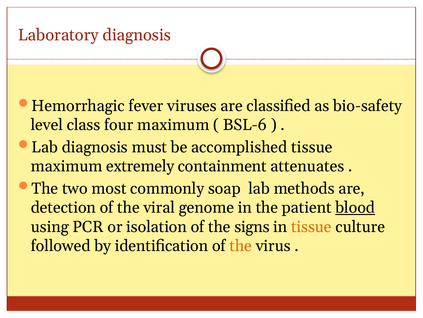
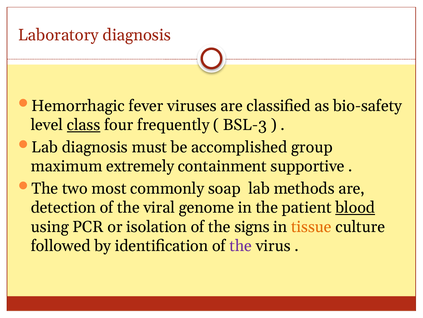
class underline: none -> present (84, 125)
four maximum: maximum -> frequently (173, 125)
BSL-6: BSL-6 -> BSL-3 (245, 125)
accomplished tissue: tissue -> group (312, 147)
attenuates: attenuates -> supportive (308, 166)
the colour: orange -> purple (241, 245)
